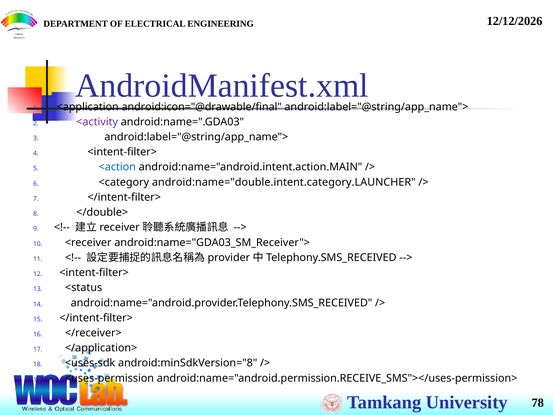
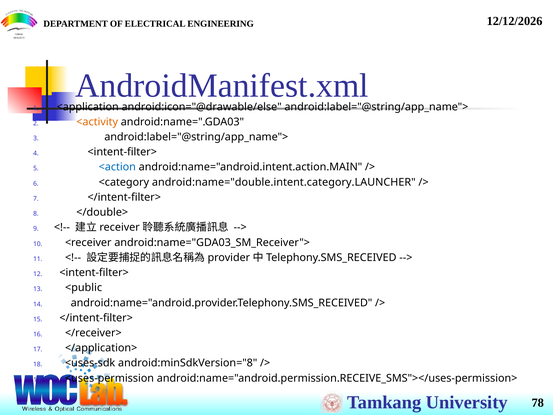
android:icon="@drawable/final: android:icon="@drawable/final -> android:icon="@drawable/else (202, 107)
<activity colour: purple -> orange (97, 122)
<status: <status -> <public (84, 288)
